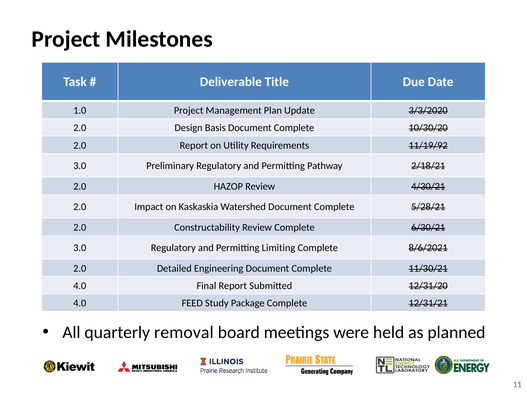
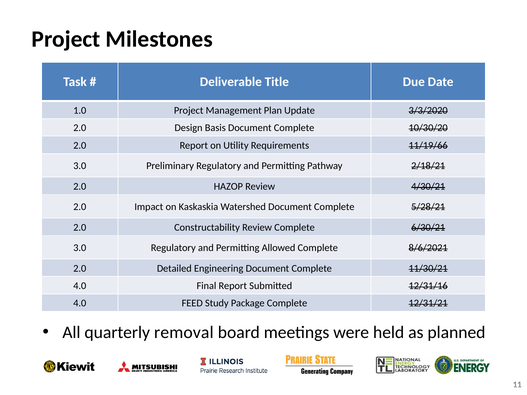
11/19/92: 11/19/92 -> 11/19/66 (428, 145)
Limiting: Limiting -> Allowed (279, 248)
12/31/20: 12/31/20 -> 12/31/16 (428, 286)
